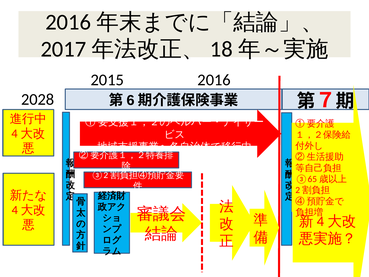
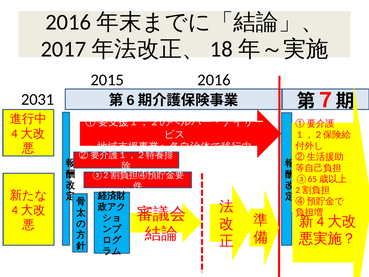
2028: 2028 -> 2031 (38, 99)
